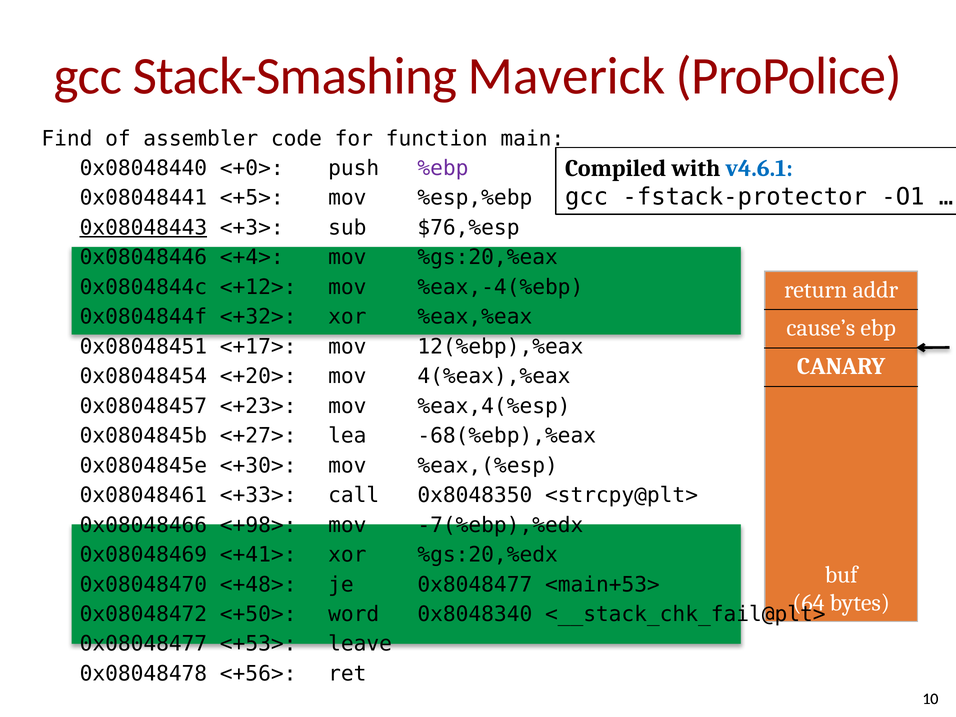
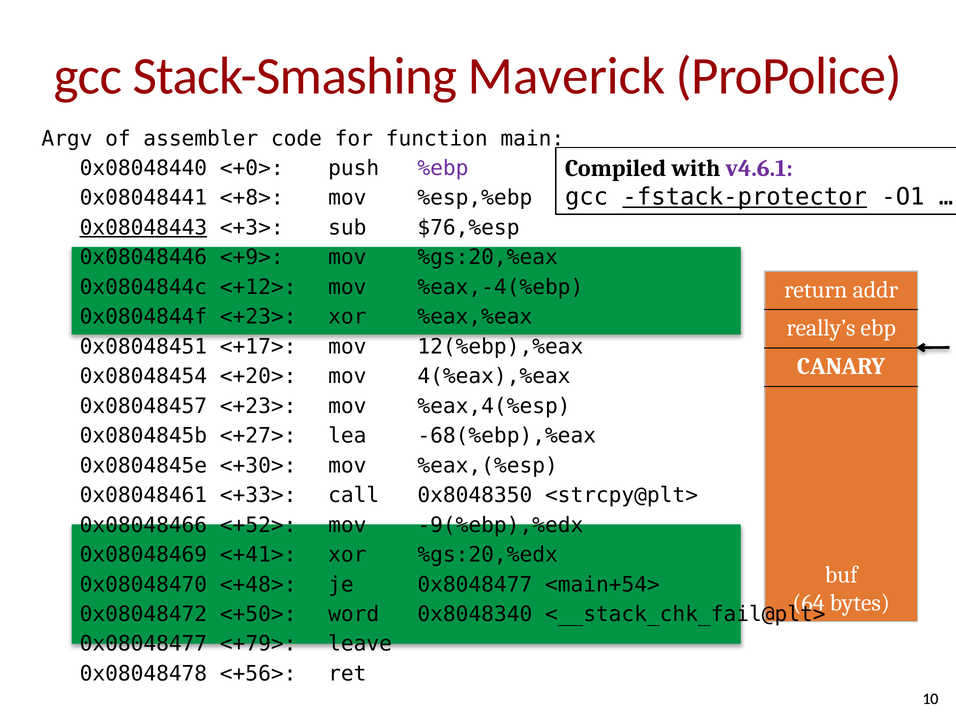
Find: Find -> Argv (67, 139)
v4.6.1 colour: blue -> purple (759, 168)
fstack-protector underline: none -> present (745, 197)
<+5>: <+5> -> <+8> (252, 198)
<+4>: <+4> -> <+9> (252, 257)
0x0804844f <+32>: <+32> -> <+23> (258, 317)
cause’s: cause’s -> really’s (821, 328)
<+98>: <+98> -> <+52> (258, 525)
-7(%ebp),%edx: -7(%ebp),%edx -> -9(%ebp),%edx (500, 525)
<main+53>: <main+53> -> <main+54> (602, 585)
<+53>: <+53> -> <+79> (258, 644)
